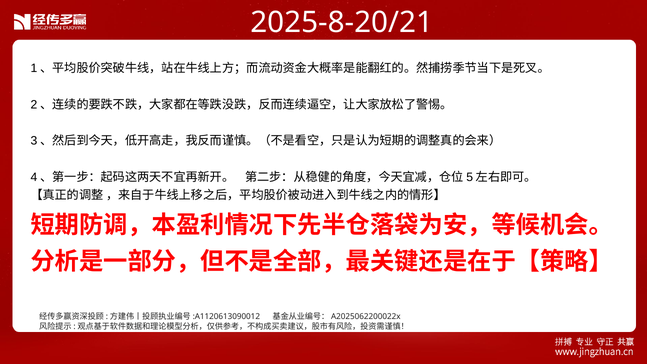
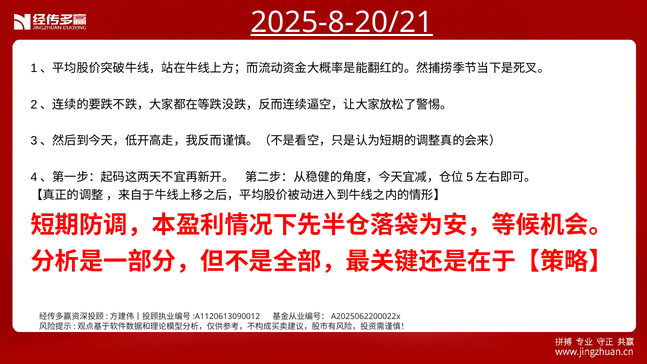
2025-8-20/21 underline: none -> present (342, 22)
